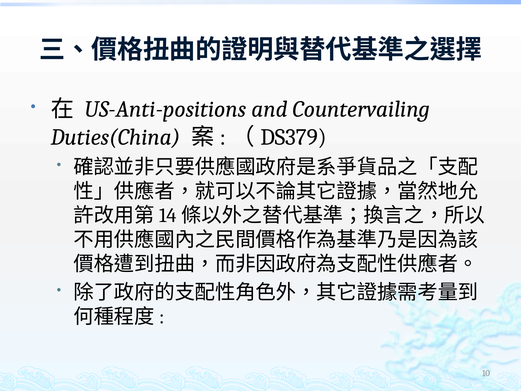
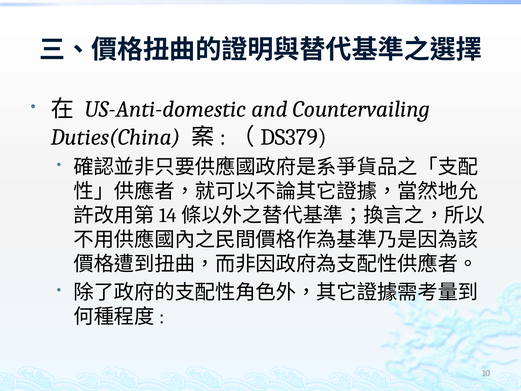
US-Anti-positions: US-Anti-positions -> US-Anti-domestic (165, 109)
